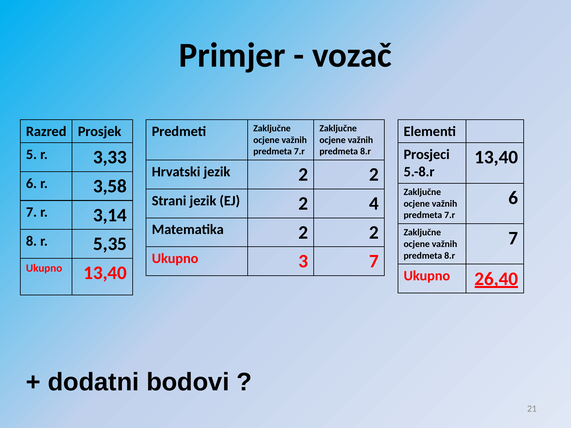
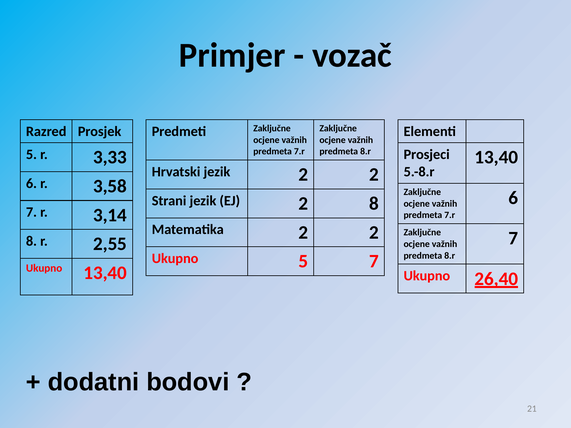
2 4: 4 -> 8 (374, 204)
5,35: 5,35 -> 2,55 (110, 244)
Ukupno 3: 3 -> 5 (303, 262)
